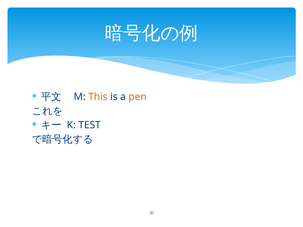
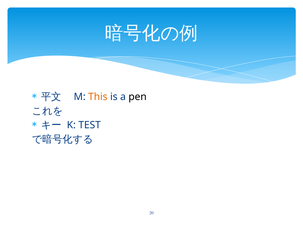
pen colour: orange -> black (138, 97)
